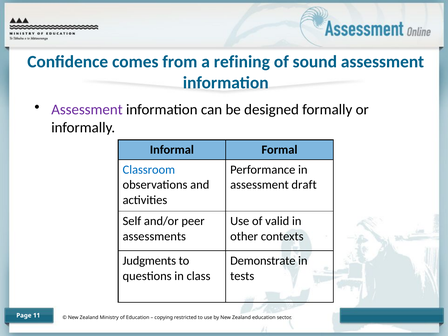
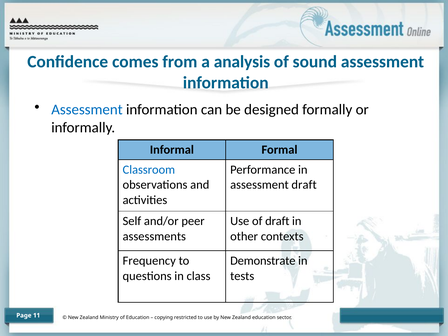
refining: refining -> analysis (242, 62)
Assessment colour: purple -> blue (87, 110)
of valid: valid -> draft (277, 221)
Judgments: Judgments -> Frequency (149, 261)
